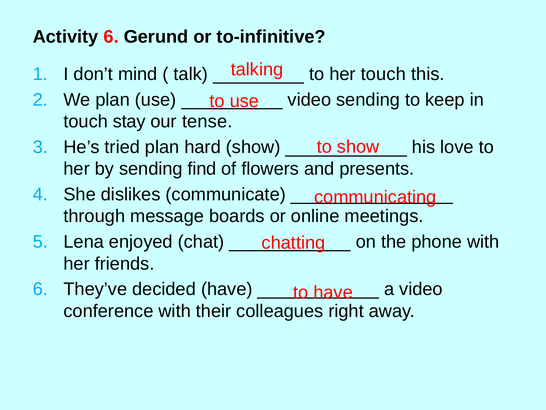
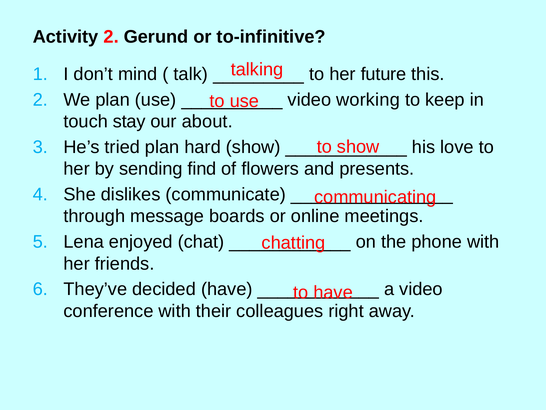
Activity 6: 6 -> 2 (111, 37)
her touch: touch -> future (384, 74)
video sending: sending -> working (368, 100)
tense: tense -> about (207, 121)
